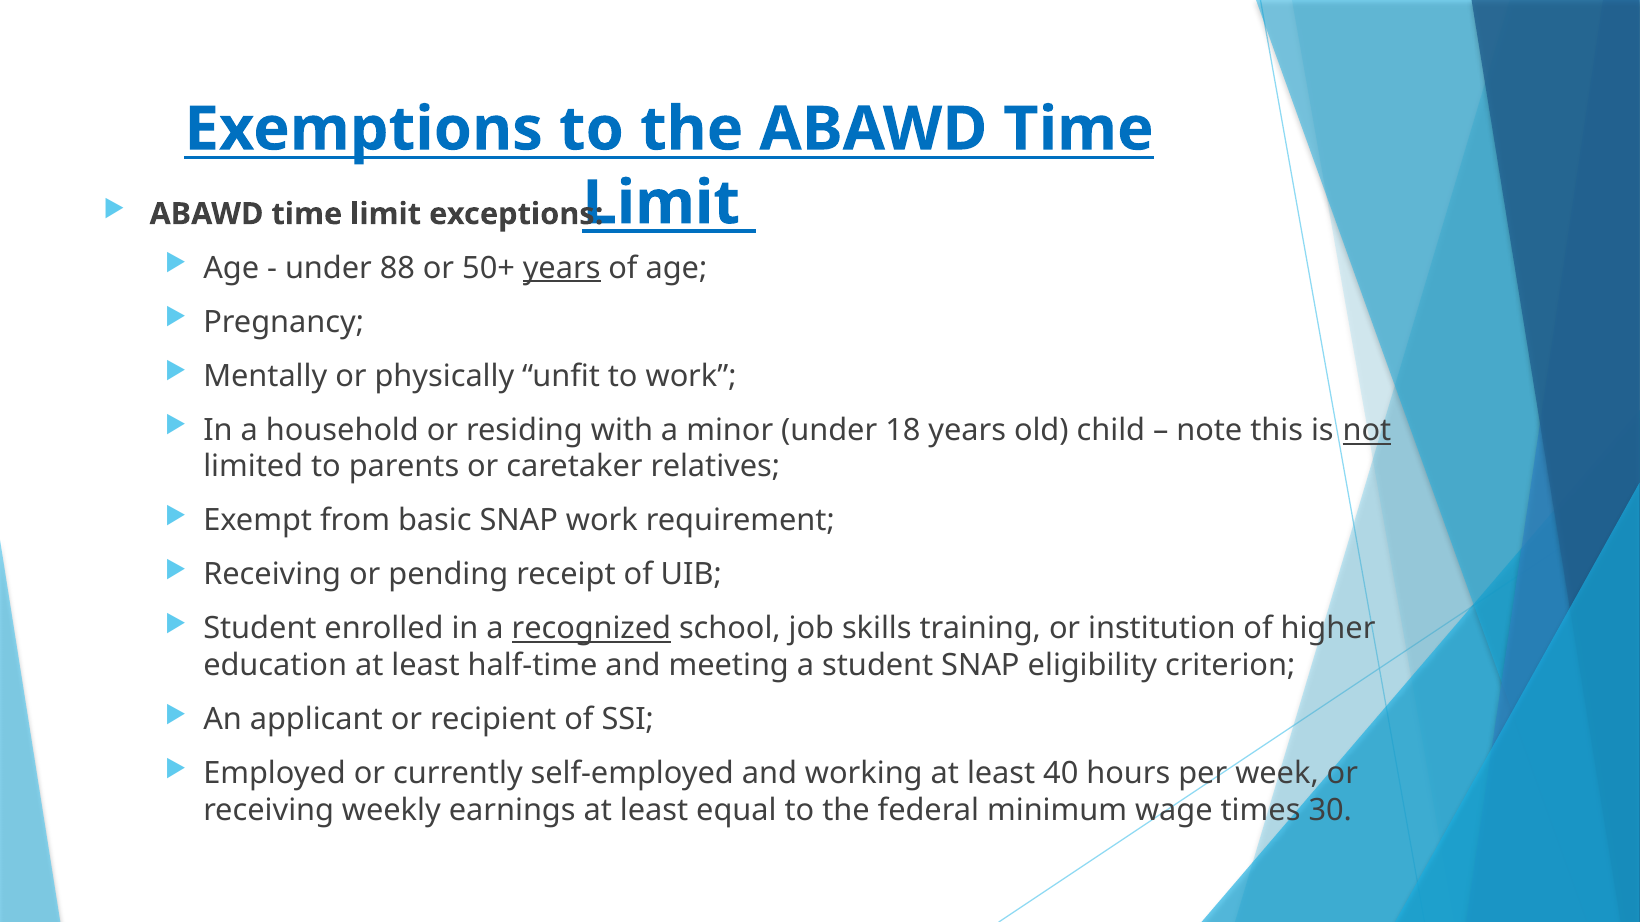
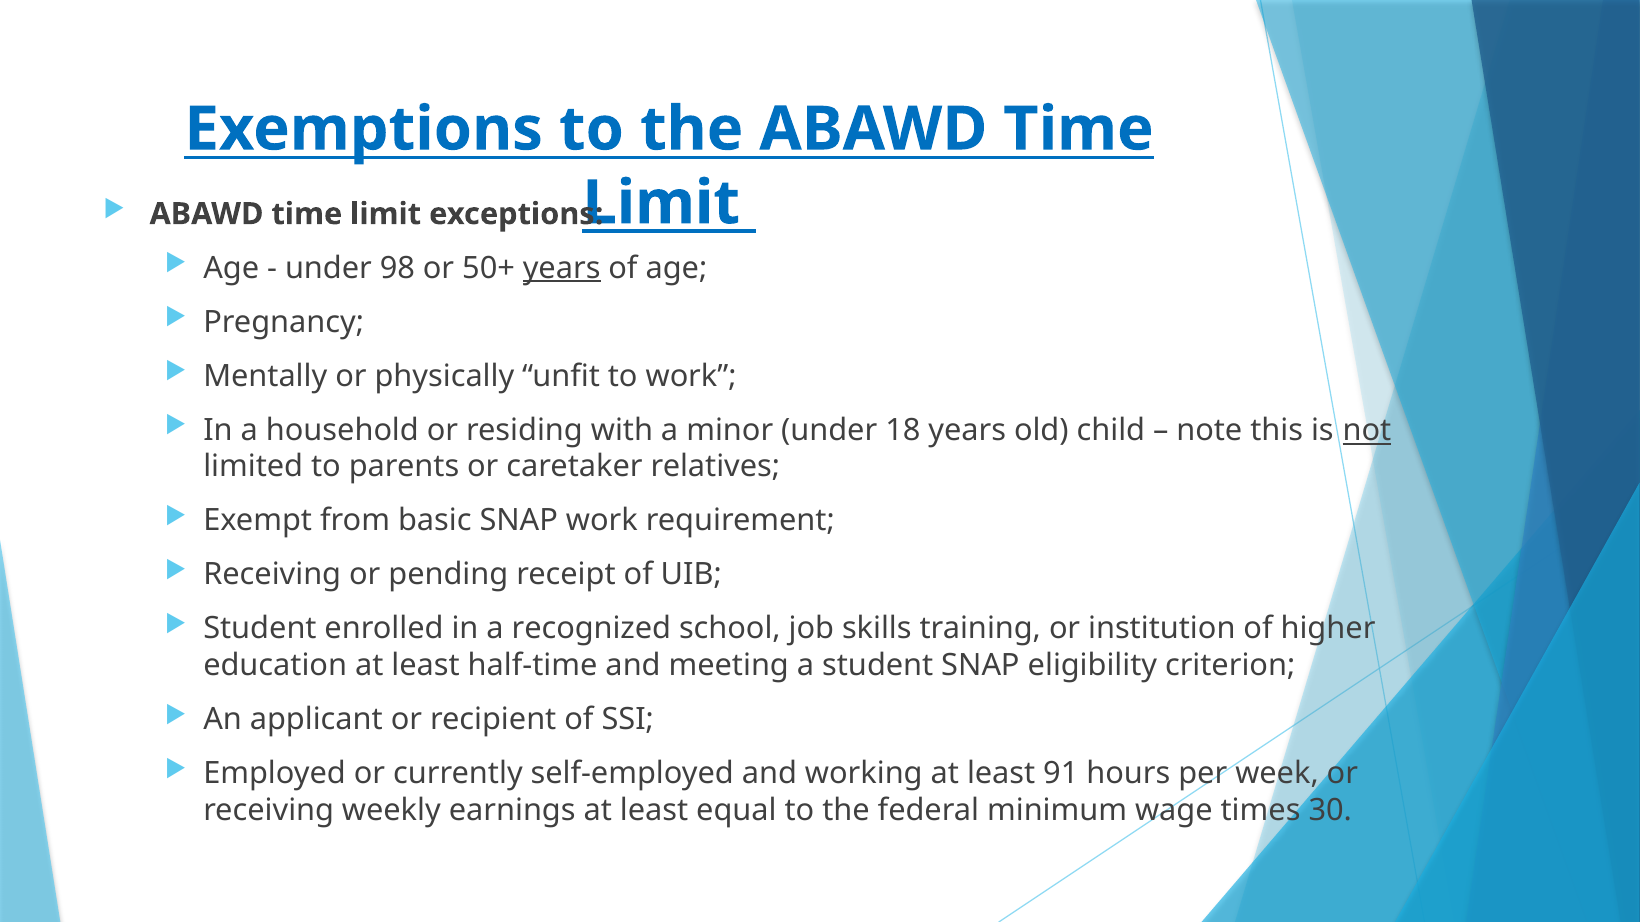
88: 88 -> 98 (397, 268)
recognized underline: present -> none (591, 629)
40: 40 -> 91 (1061, 774)
